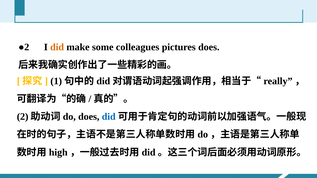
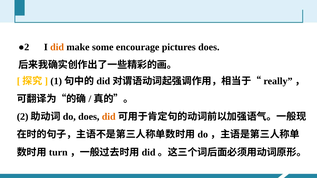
colleagues: colleagues -> encourage (138, 47)
did colour: blue -> orange (109, 117)
high: high -> turn (58, 153)
